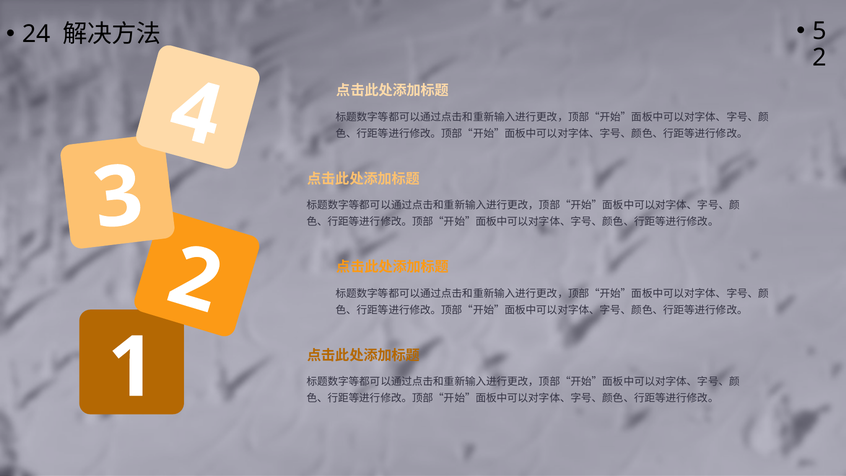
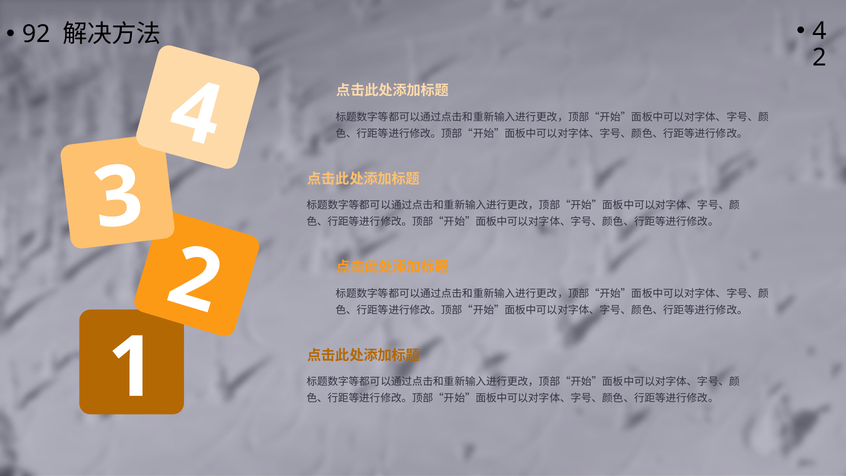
24: 24 -> 92 (36, 34)
5: 5 -> 4 (819, 31)
